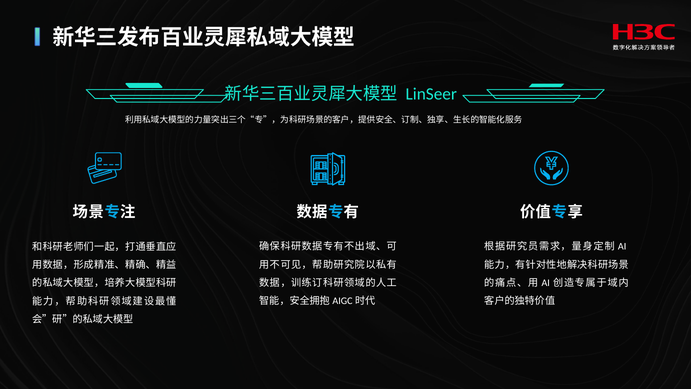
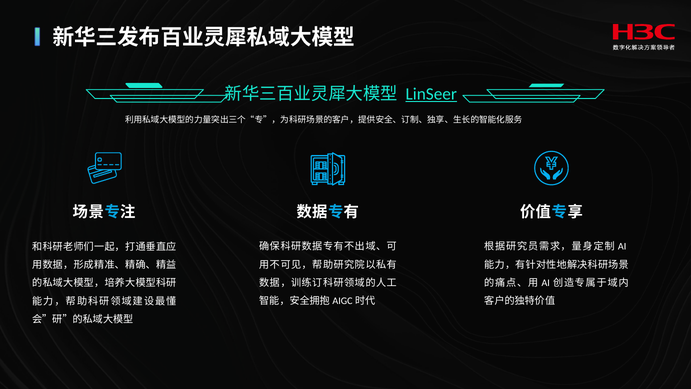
LinSeer underline: none -> present (431, 94)
